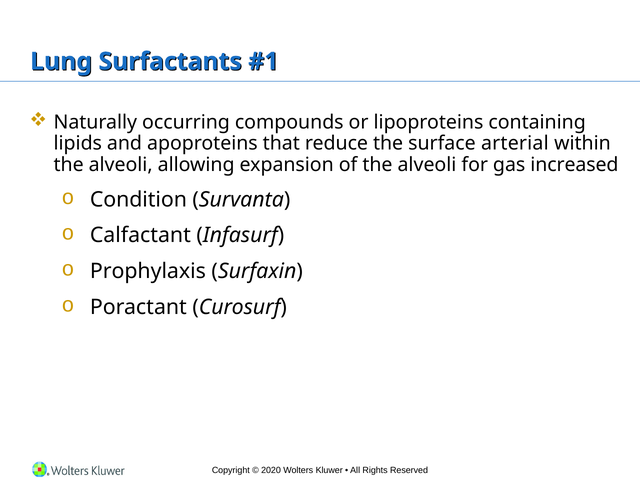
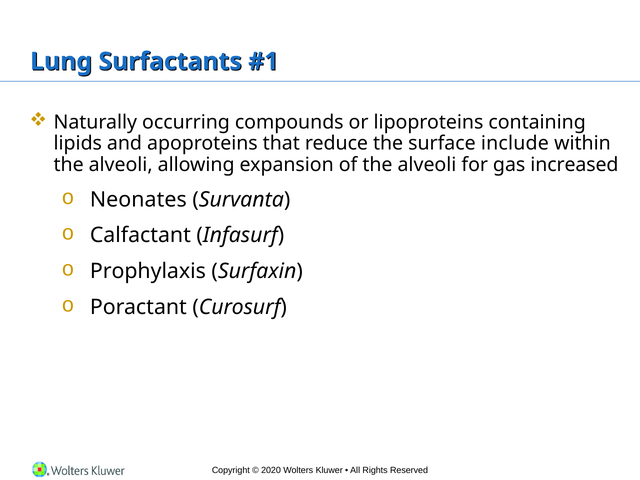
arterial: arterial -> include (515, 144)
Condition: Condition -> Neonates (138, 200)
